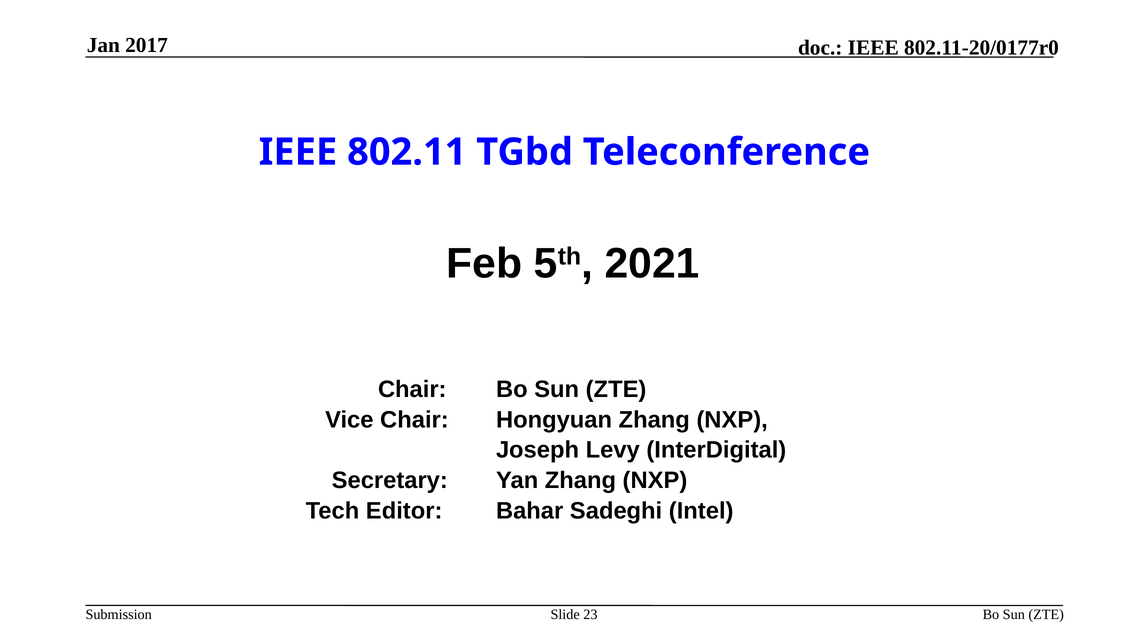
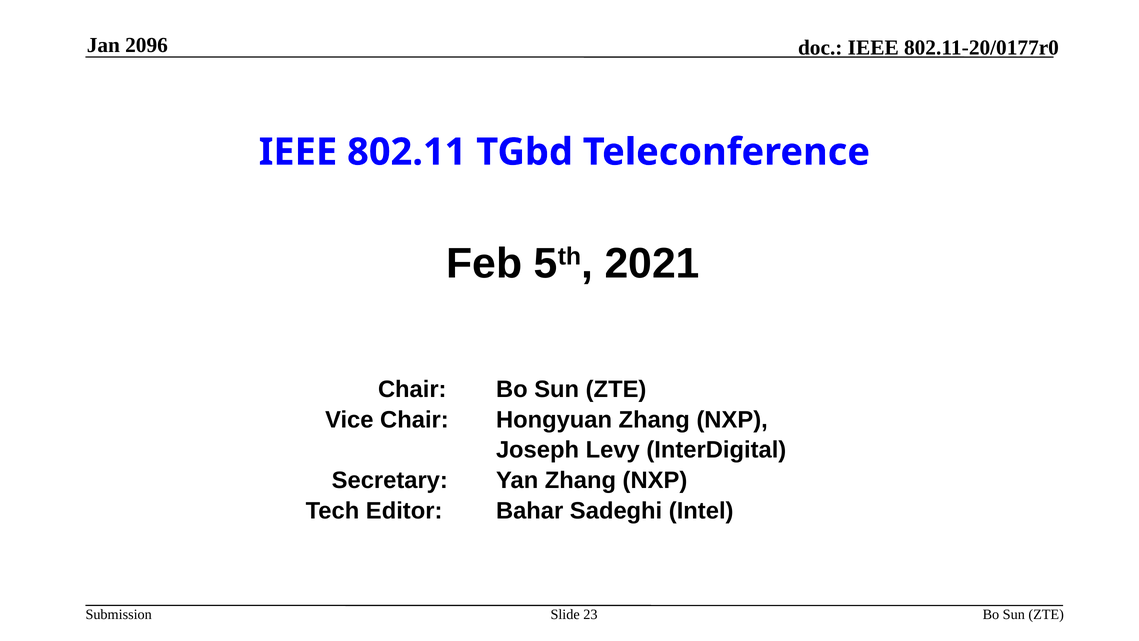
2017: 2017 -> 2096 (147, 45)
